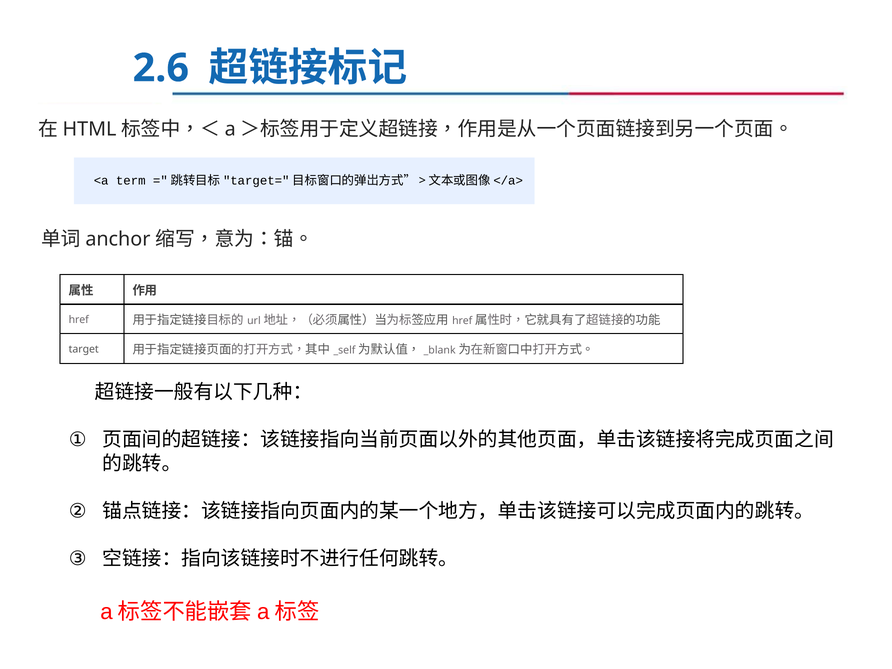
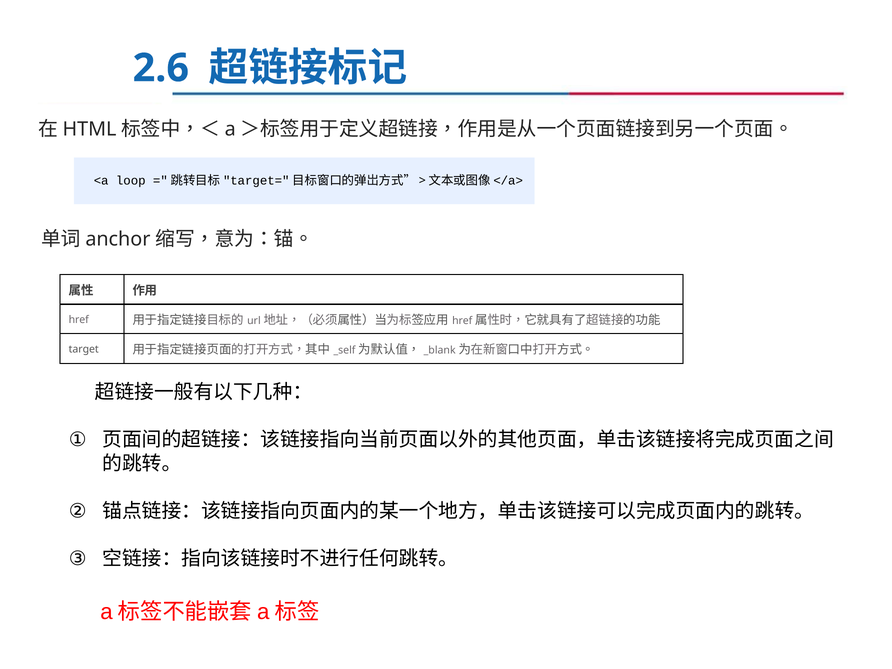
term: term -> loop (131, 181)
